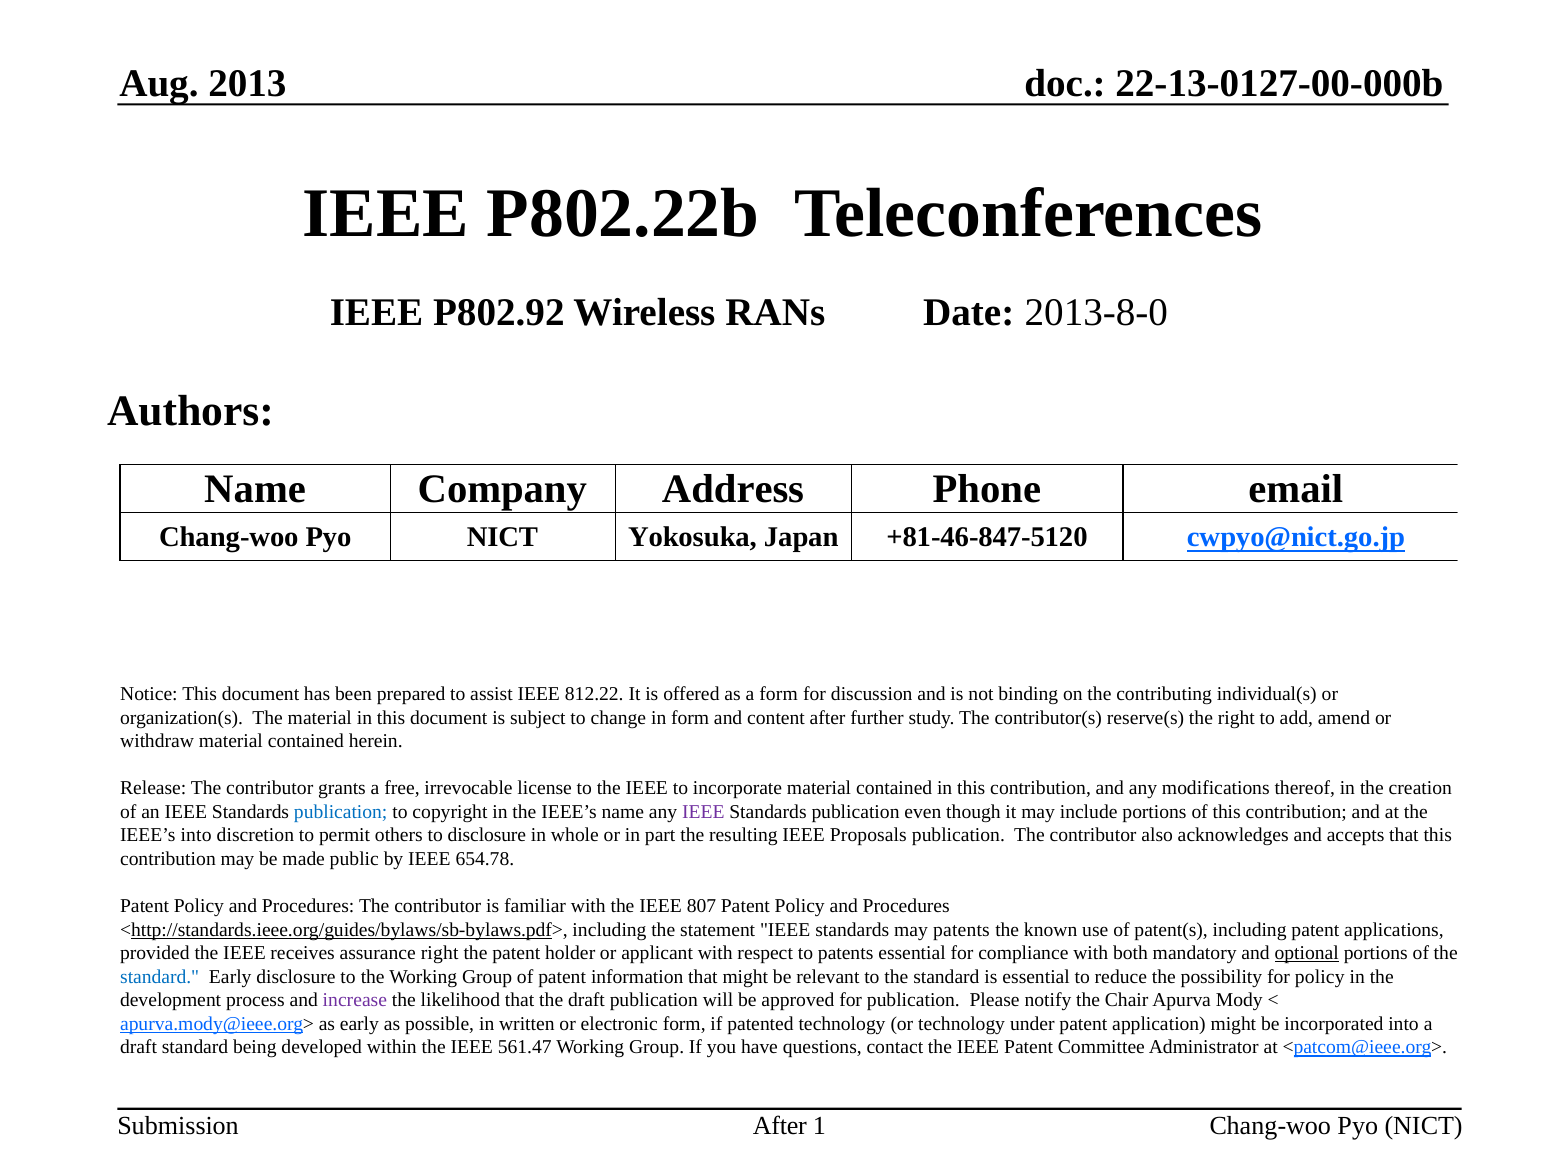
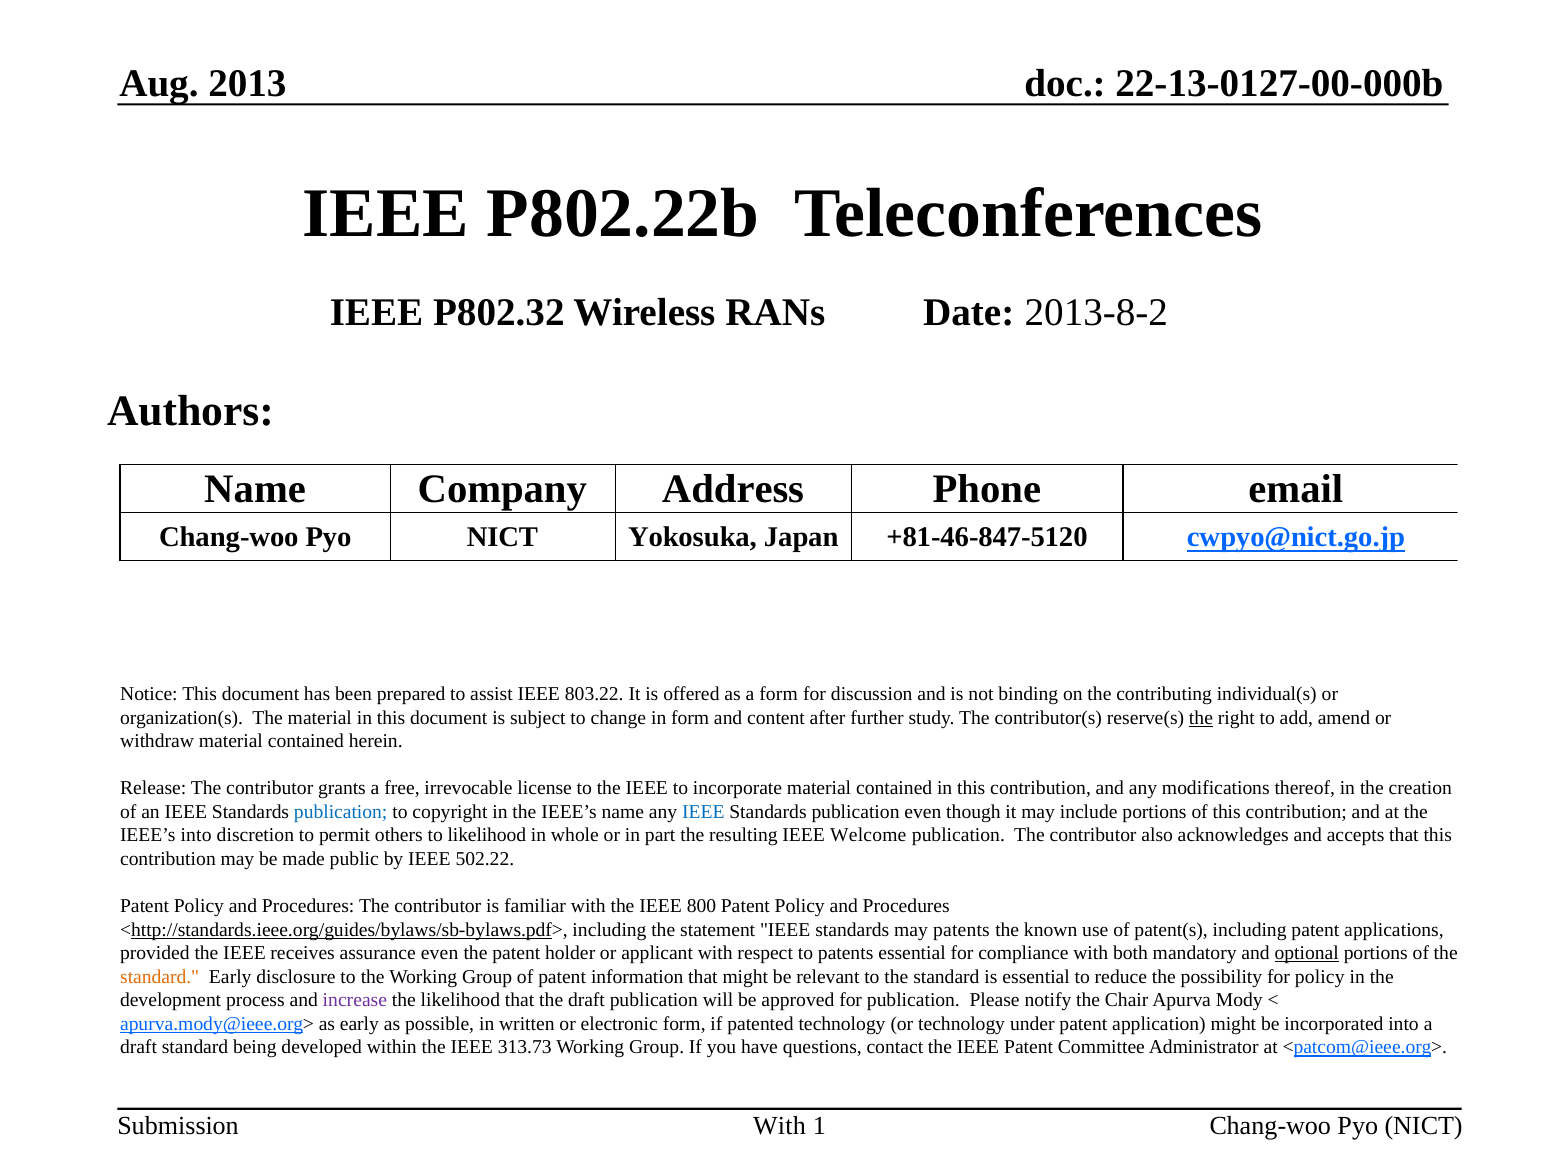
P802.92: P802.92 -> P802.32 (499, 313)
2013-8-0: 2013-8-0 -> 2013-8-2 (1096, 313)
812.22: 812.22 -> 803.22 (594, 695)
the underline: none -> present (1201, 718)
IEEE colour: purple -> blue (703, 812)
to disclosure: disclosure -> likelihood (487, 836)
Proposals: Proposals -> Welcome (868, 836)
654.78: 654.78 -> 502.22 (485, 859)
807: 807 -> 800 (701, 906)
assurance right: right -> even (440, 954)
standard colour: blue -> orange (160, 977)
561.47: 561.47 -> 313.73 (525, 1048)
After: After -> With (780, 1126)
